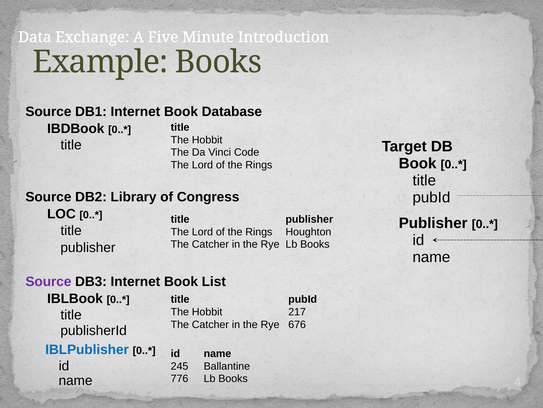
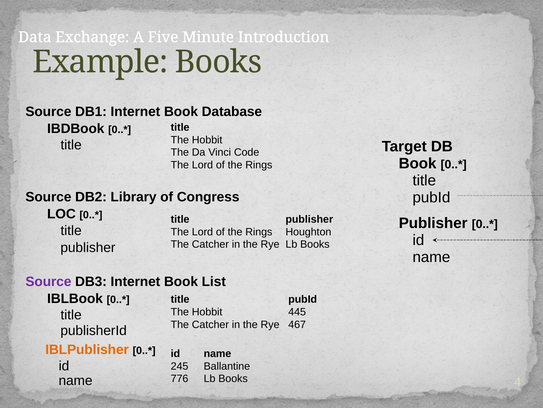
217: 217 -> 445 (297, 311)
676: 676 -> 467 (297, 324)
IBLPublisher colour: blue -> orange (87, 349)
